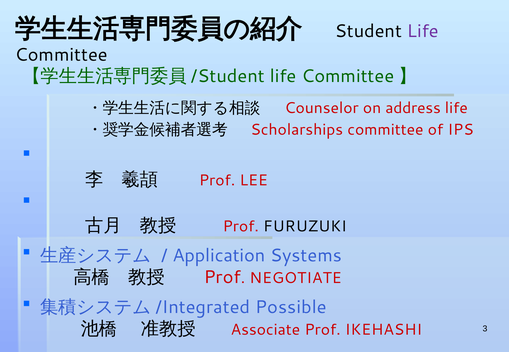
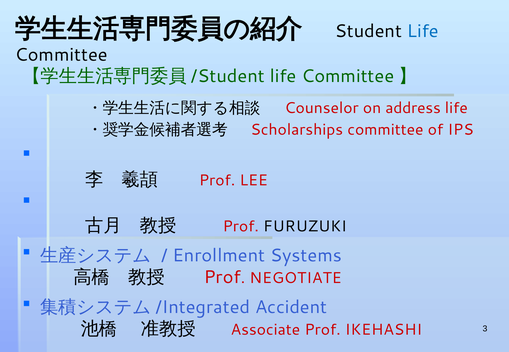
Life colour: purple -> blue (423, 31)
Application: Application -> Enrollment (219, 256)
Possible: Possible -> Accident (291, 307)
